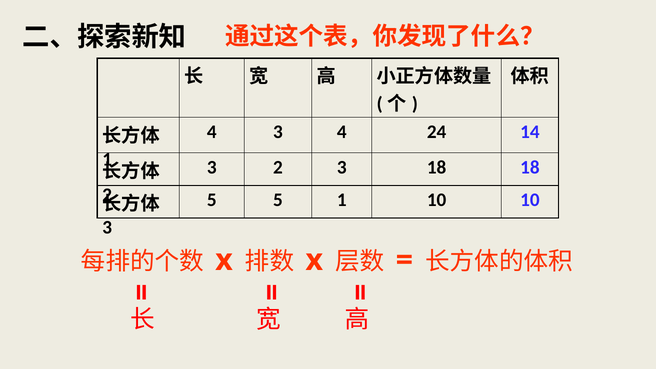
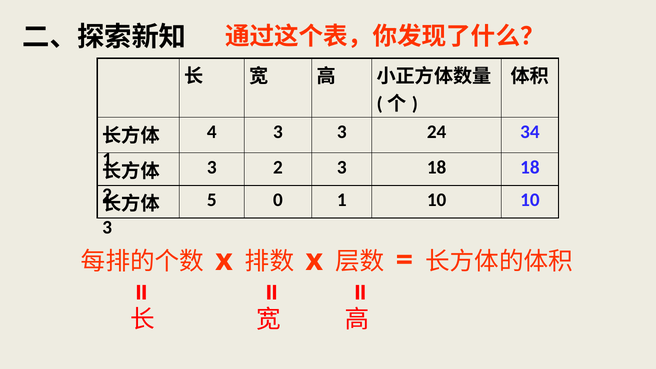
3 4: 4 -> 3 (342, 132)
14: 14 -> 34 (530, 132)
5 5: 5 -> 0 (278, 200)
